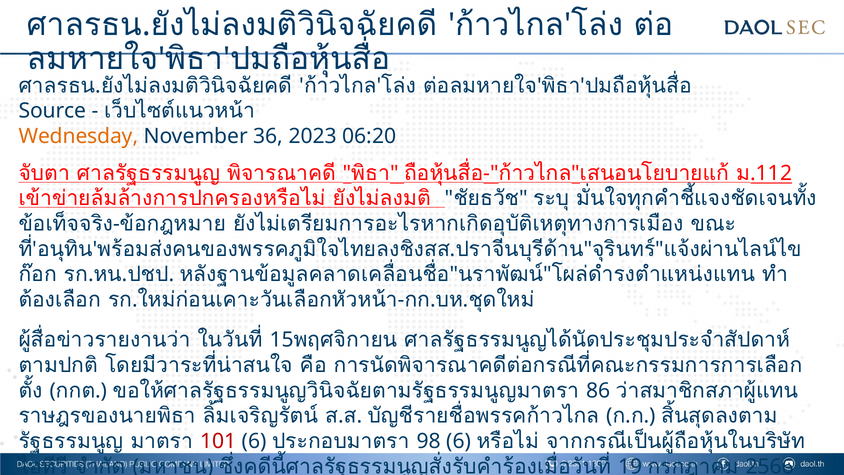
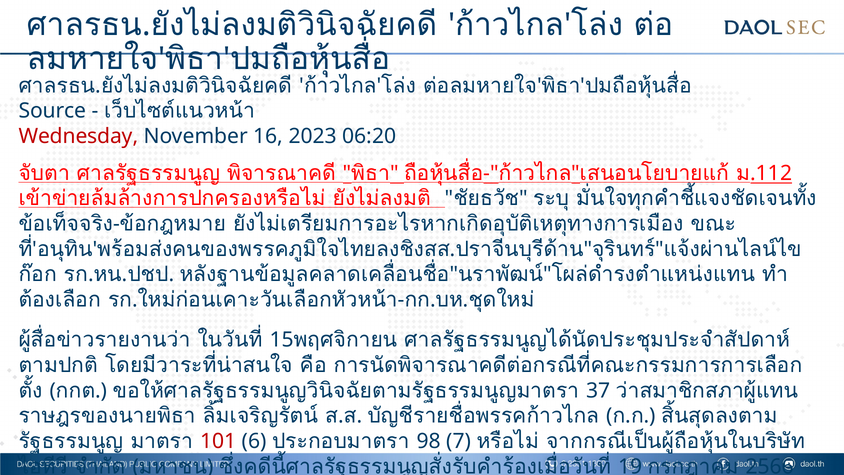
Wednesday colour: orange -> red (78, 136)
36: 36 -> 16 (268, 136)
86: 86 -> 37 (598, 390)
98 6: 6 -> 7 (459, 441)
